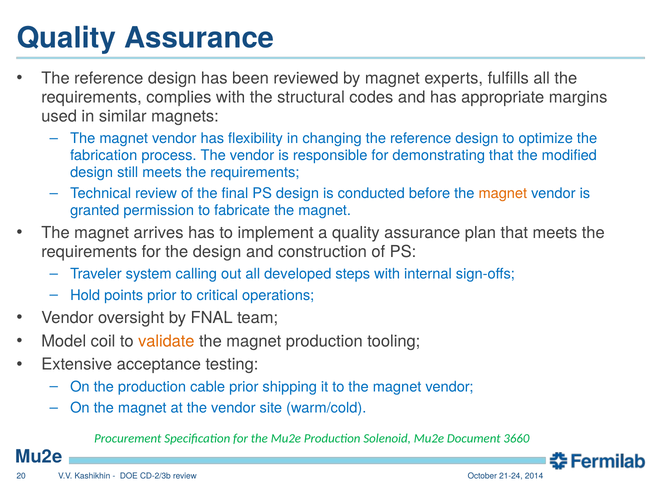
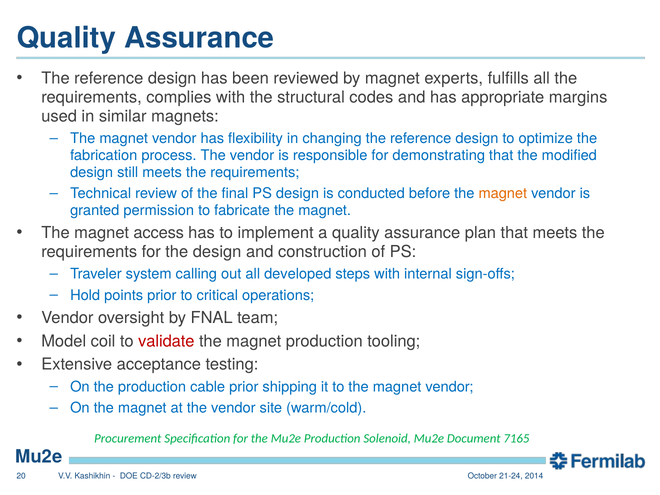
arrives: arrives -> access (159, 233)
validate colour: orange -> red (166, 341)
3660: 3660 -> 7165 (516, 438)
